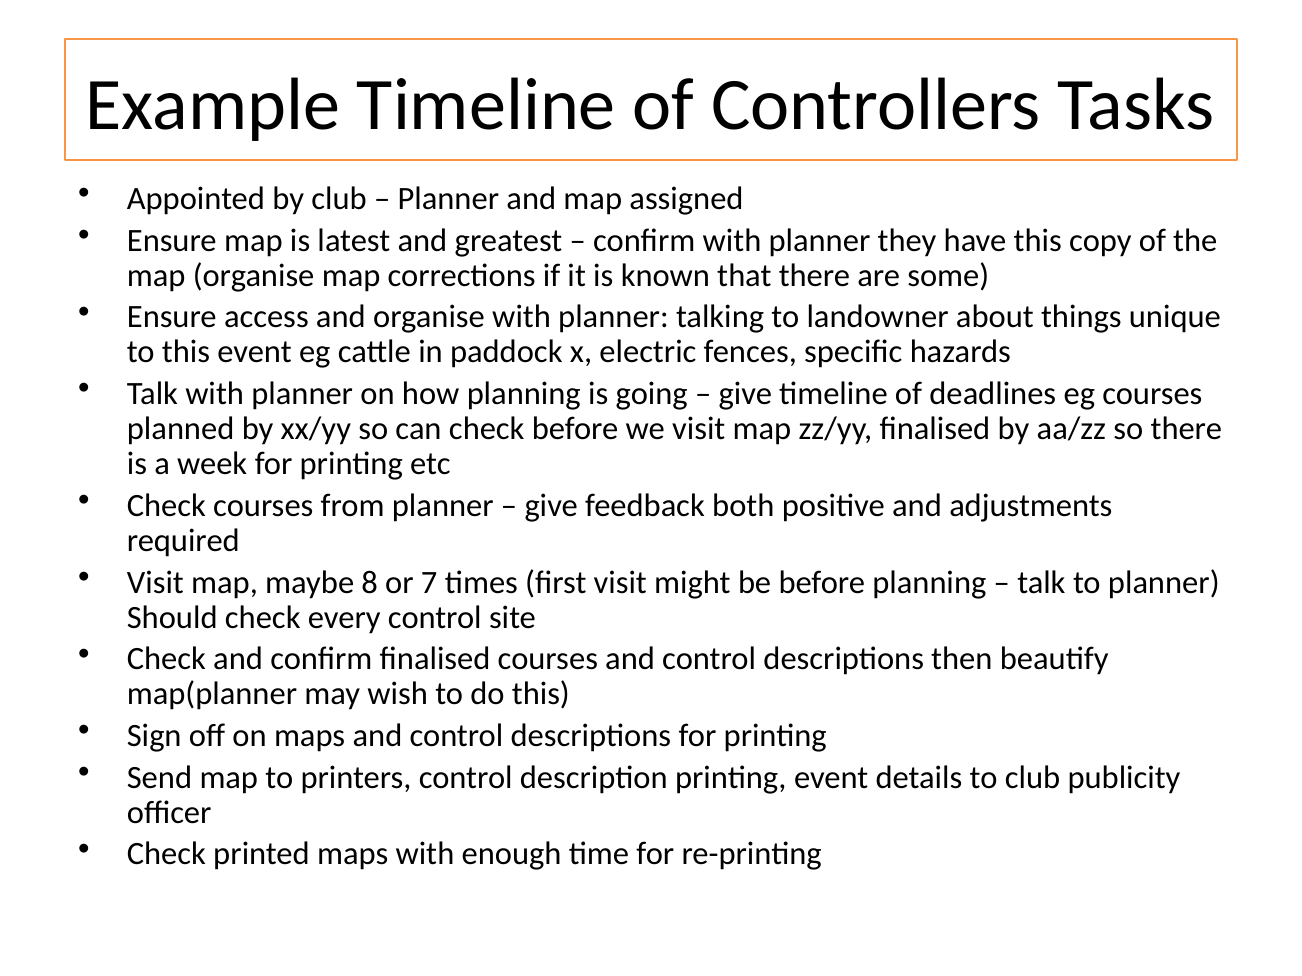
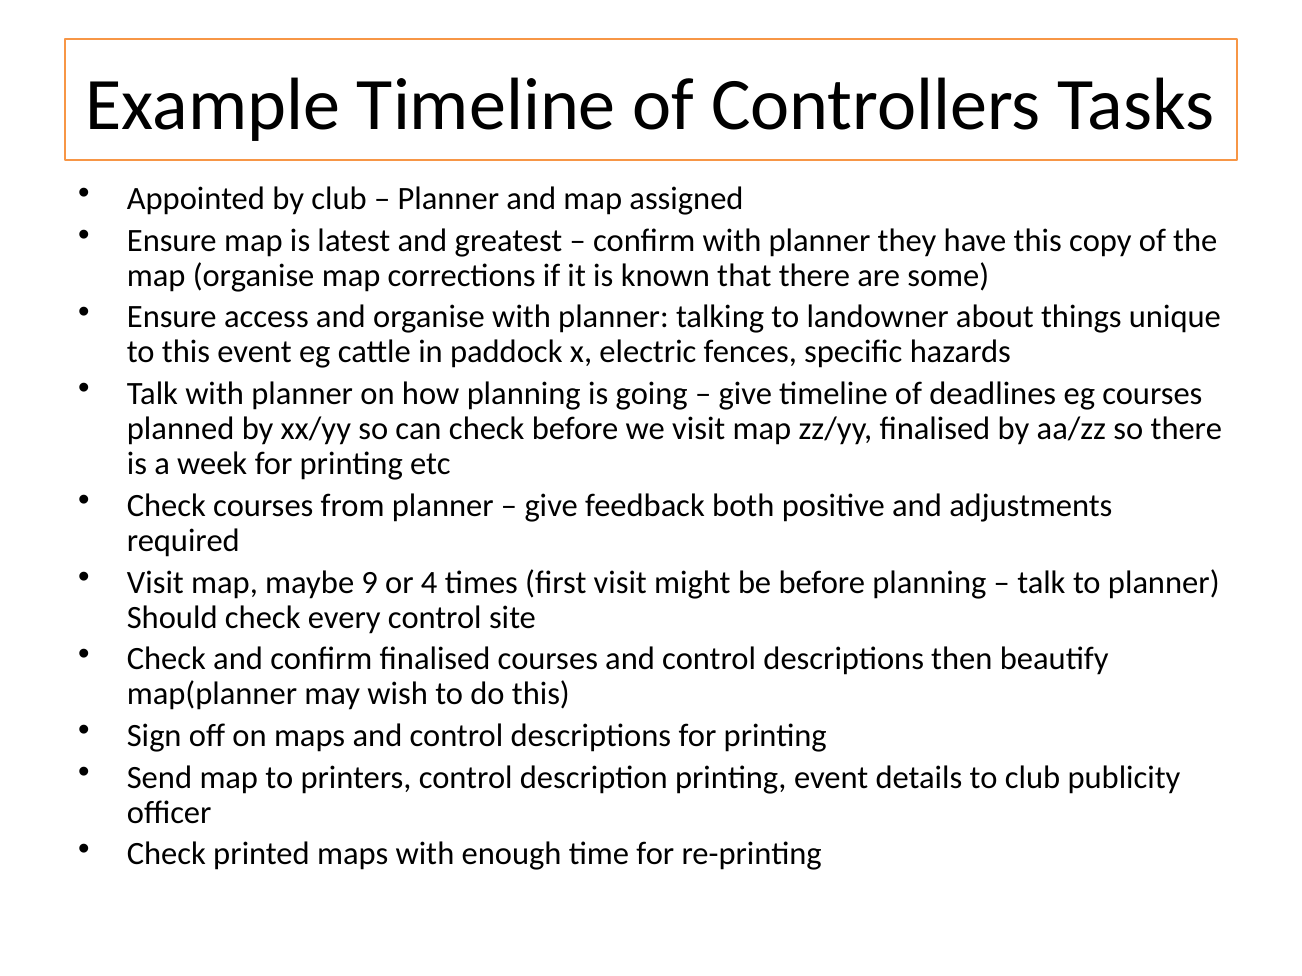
8: 8 -> 9 (370, 583)
7: 7 -> 4 (429, 583)
